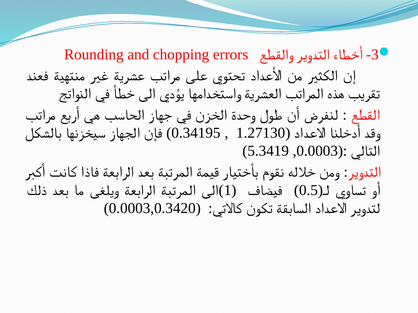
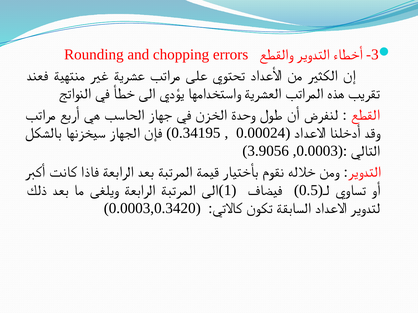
1.27130: 1.27130 -> 0.00024 (261, 133)
5.3419: 5.3419 -> 3.9056 (268, 151)
